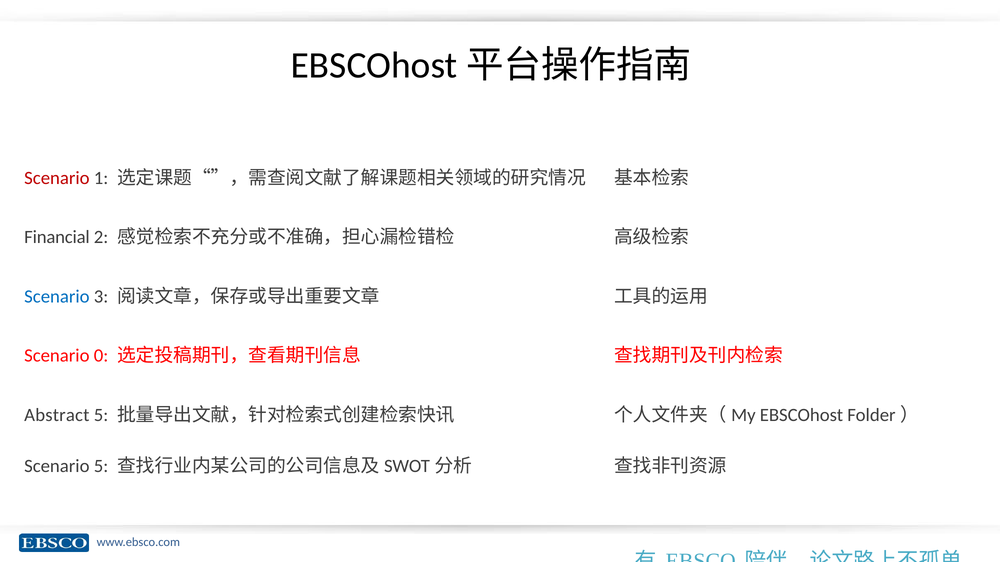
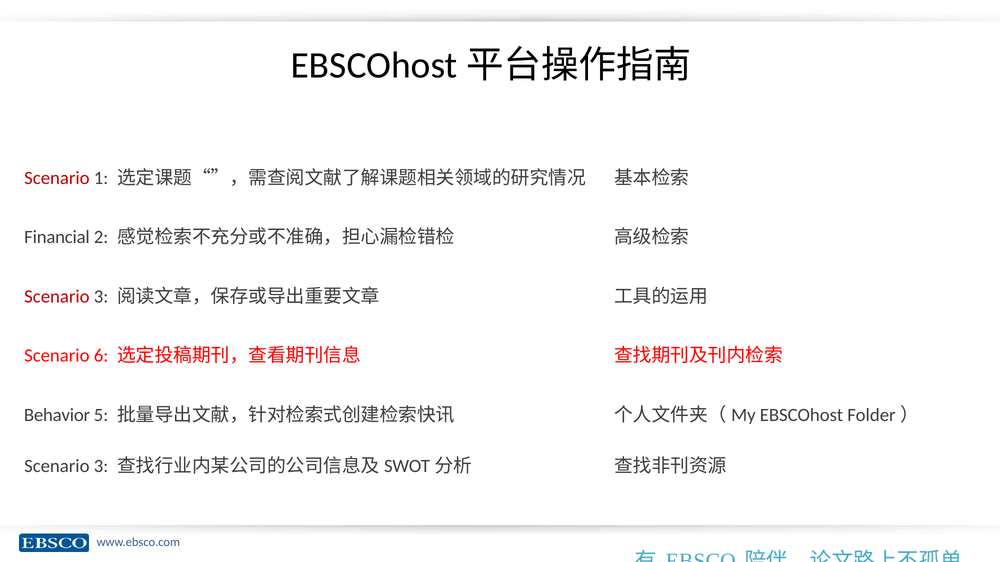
Scenario colour: blue -> red (57, 297)
0: 0 -> 6 (101, 356)
Abstract: Abstract -> Behavior (57, 415)
5: 5 -> 3 (101, 466)
